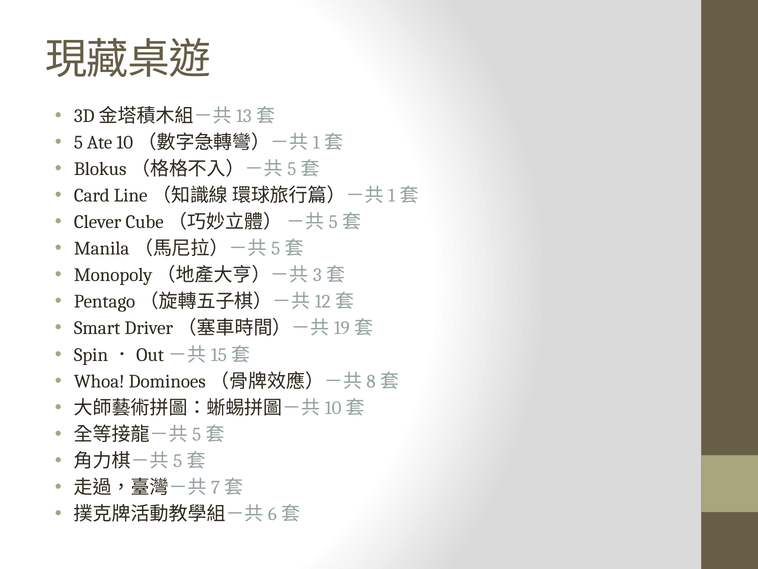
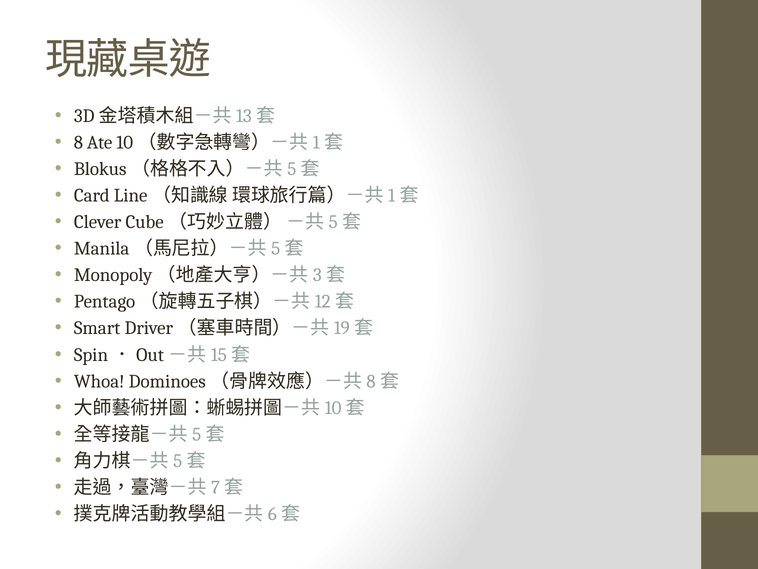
5: 5 -> 8 (78, 142)
